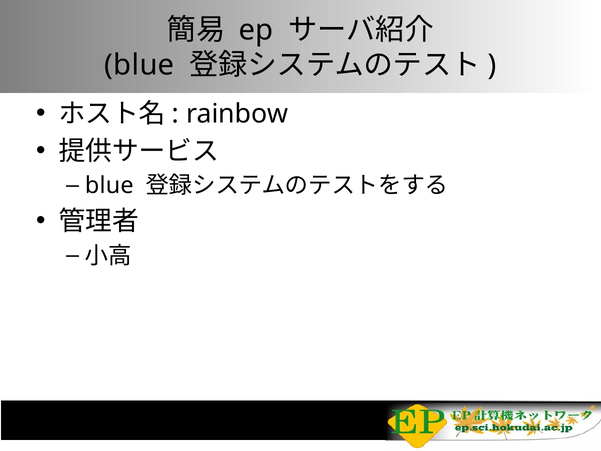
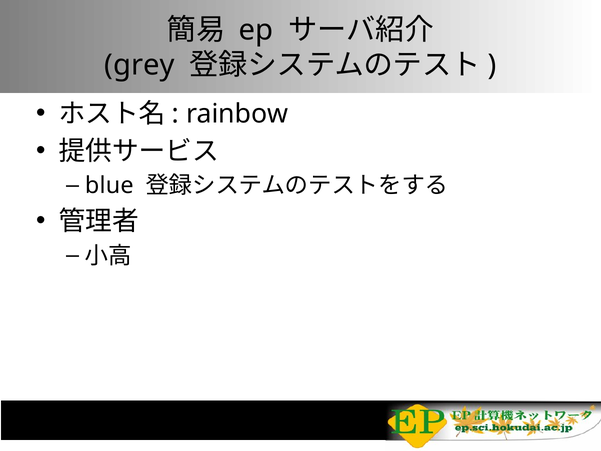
blue: blue -> grey (140, 65)
